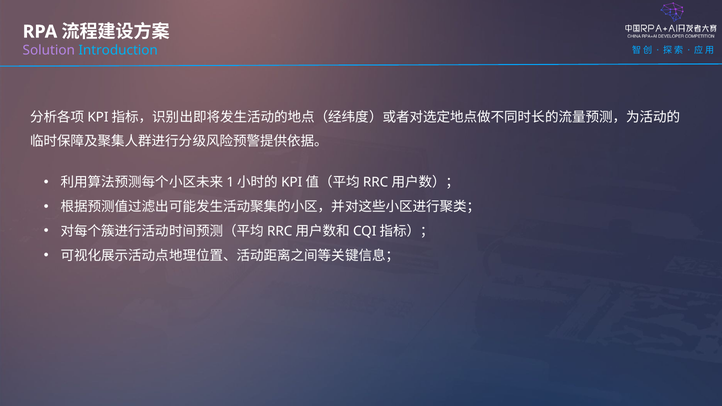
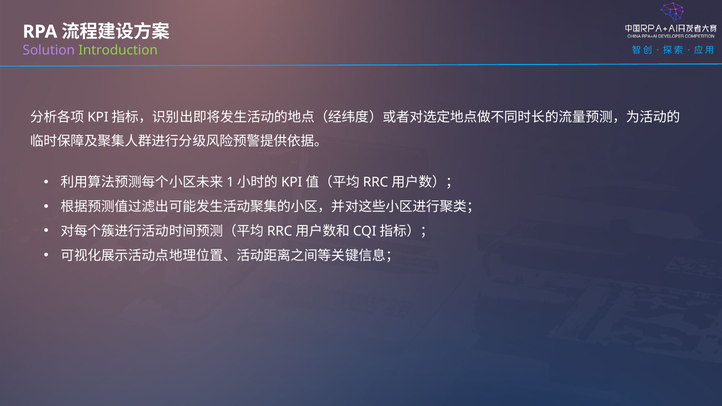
Introduction colour: light blue -> light green (118, 50)
